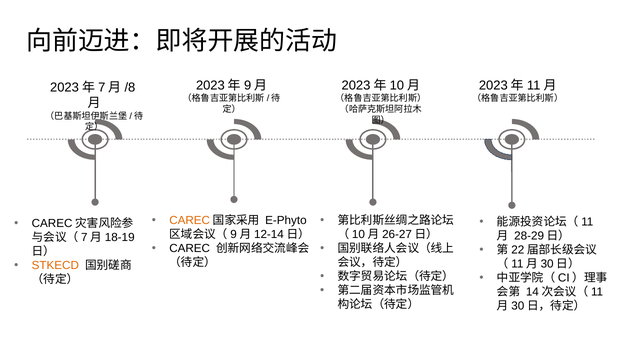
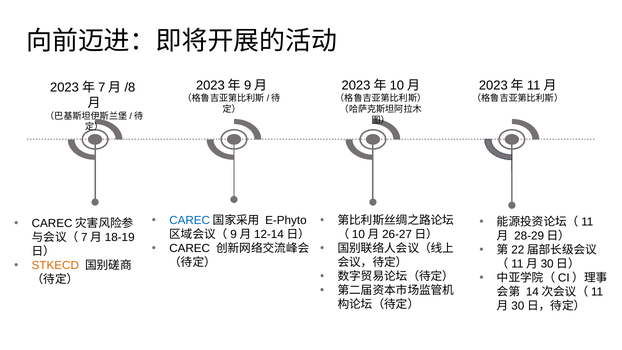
CAREC colour: orange -> blue (190, 221)
